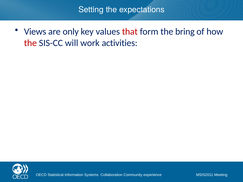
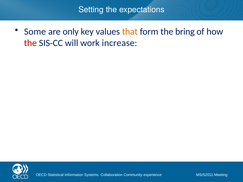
Views: Views -> Some (35, 32)
that colour: red -> orange (130, 32)
activities: activities -> increase (119, 43)
